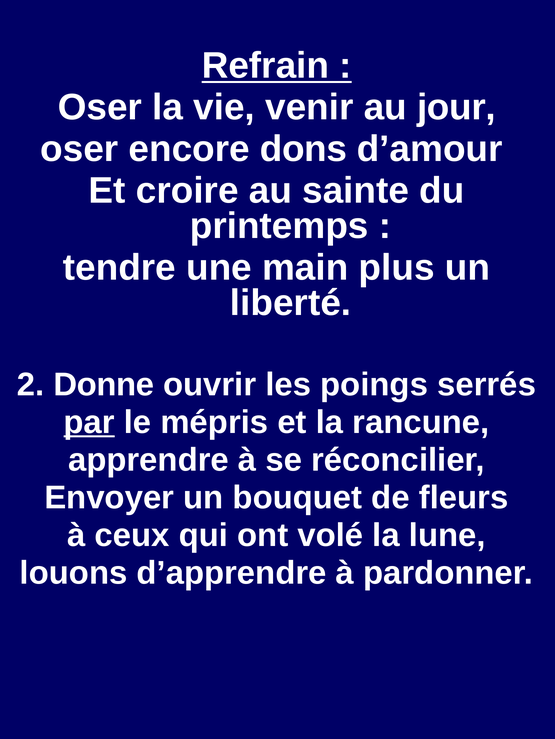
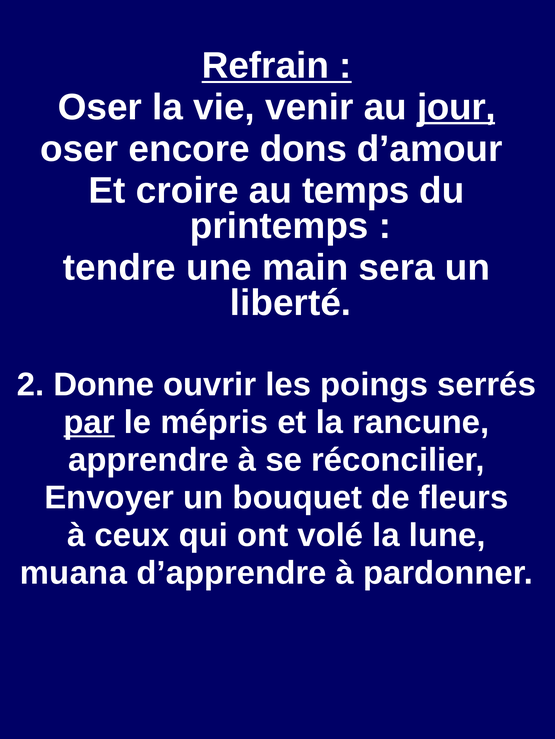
jour underline: none -> present (456, 107)
sainte: sainte -> temps (356, 191)
plus: plus -> sera (397, 268)
louons: louons -> muana (73, 574)
